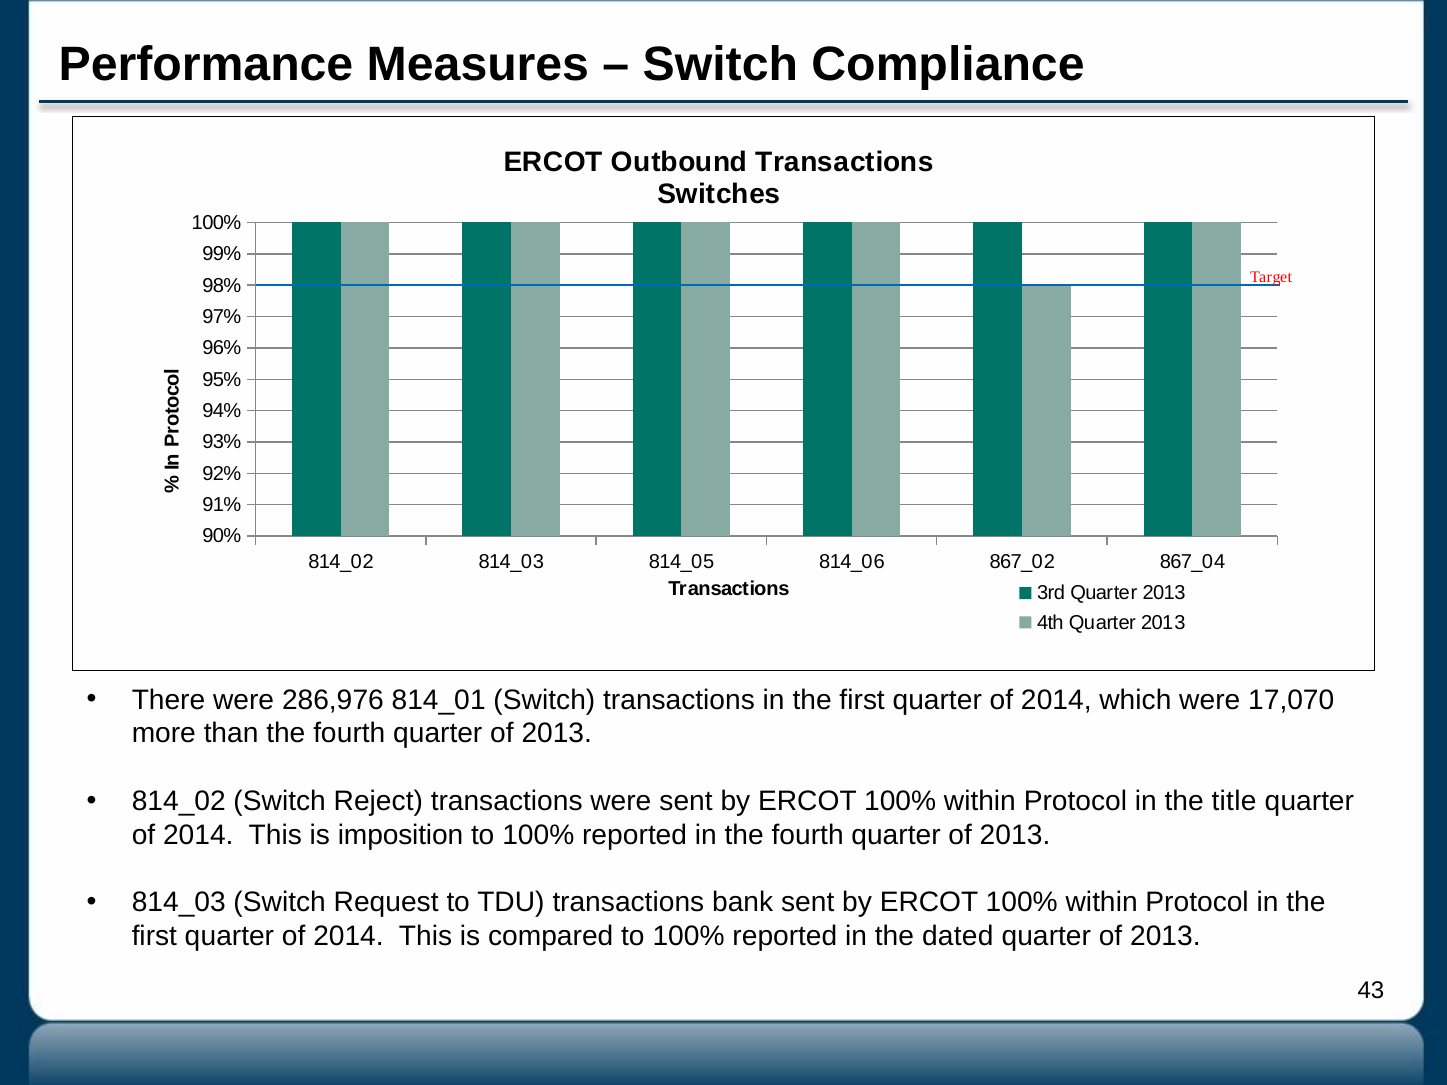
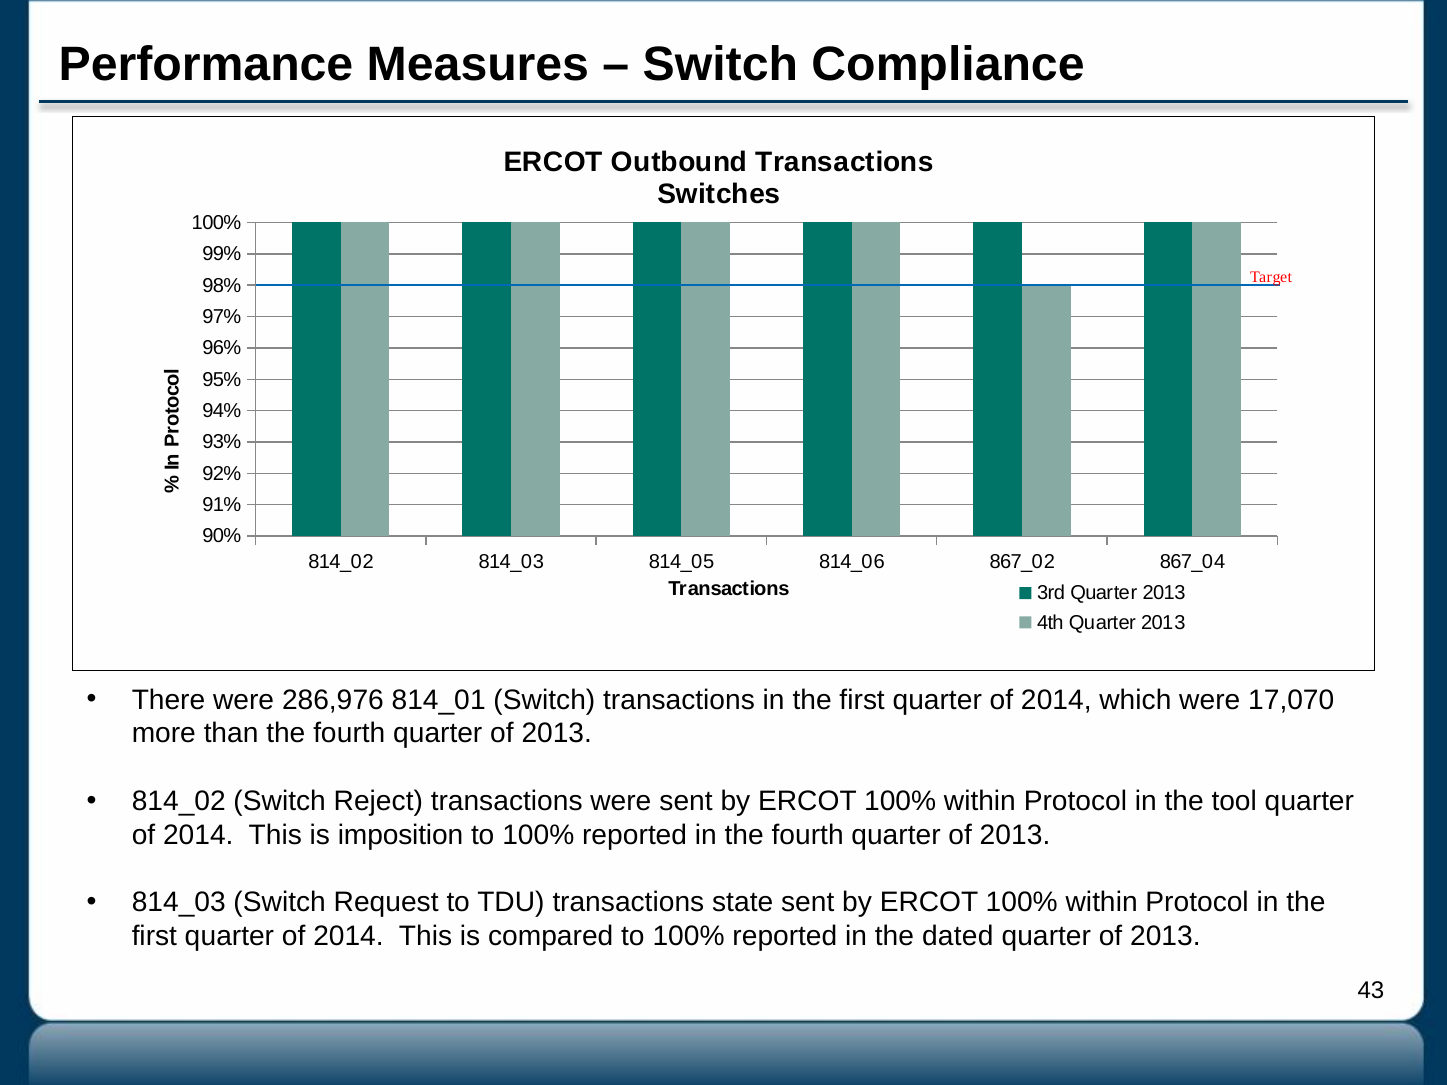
title: title -> tool (1234, 801)
bank: bank -> state (743, 903)
